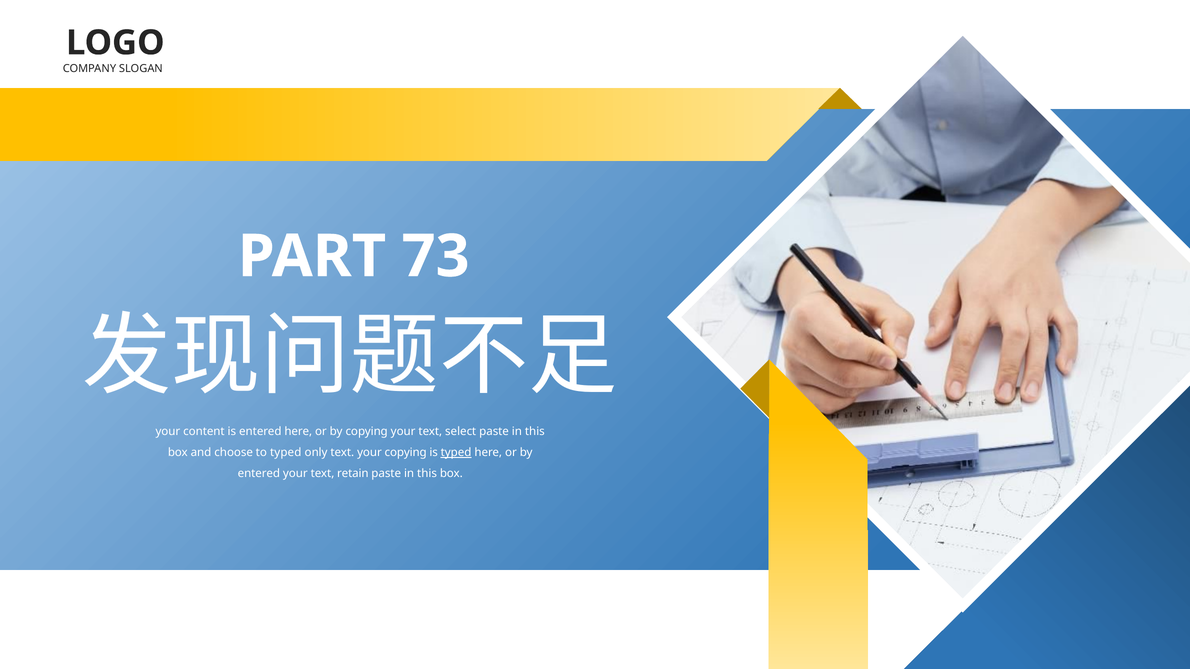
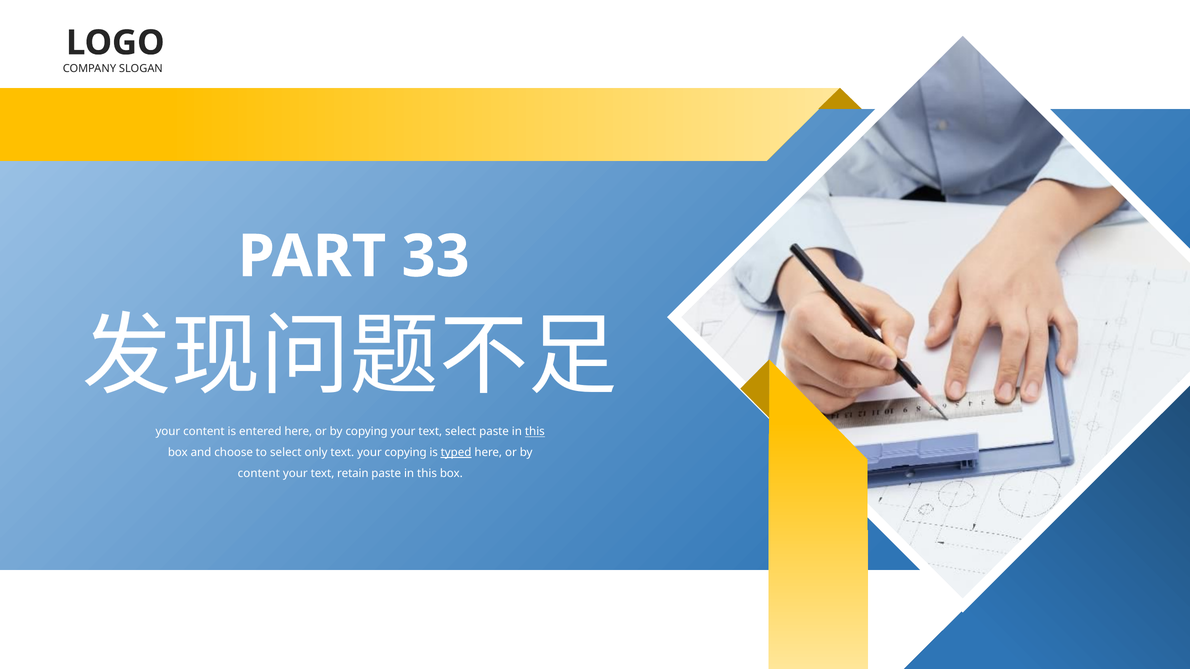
73: 73 -> 33 (436, 257)
this underline: none -> present (535, 432)
to typed: typed -> select (286, 453)
entered: entered -> content (259, 474)
